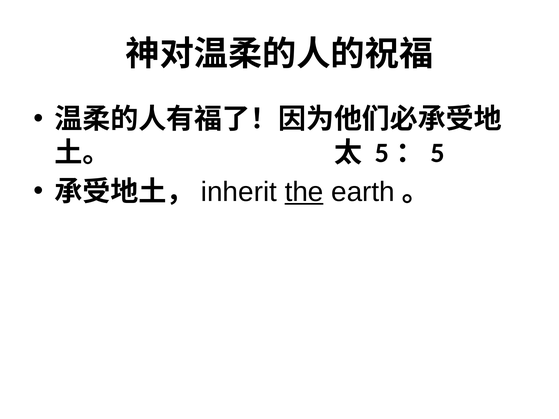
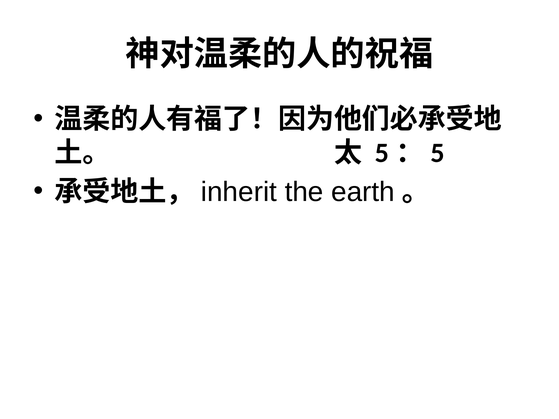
the underline: present -> none (304, 192)
